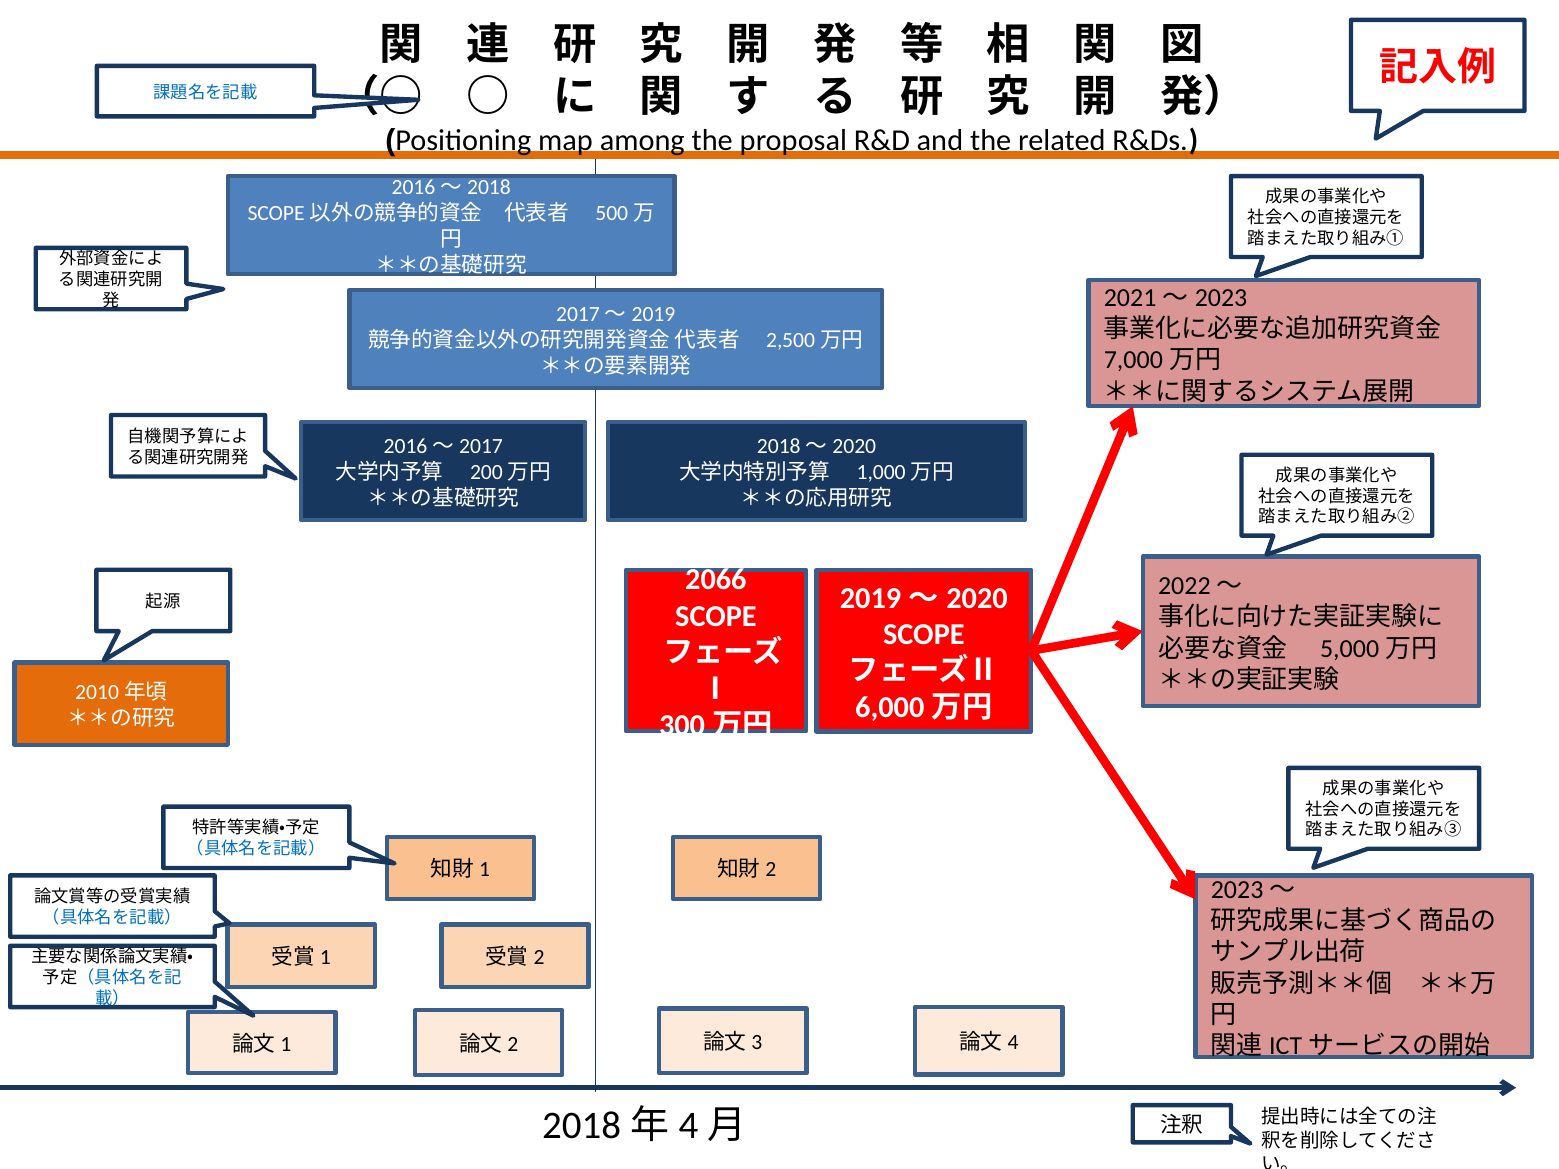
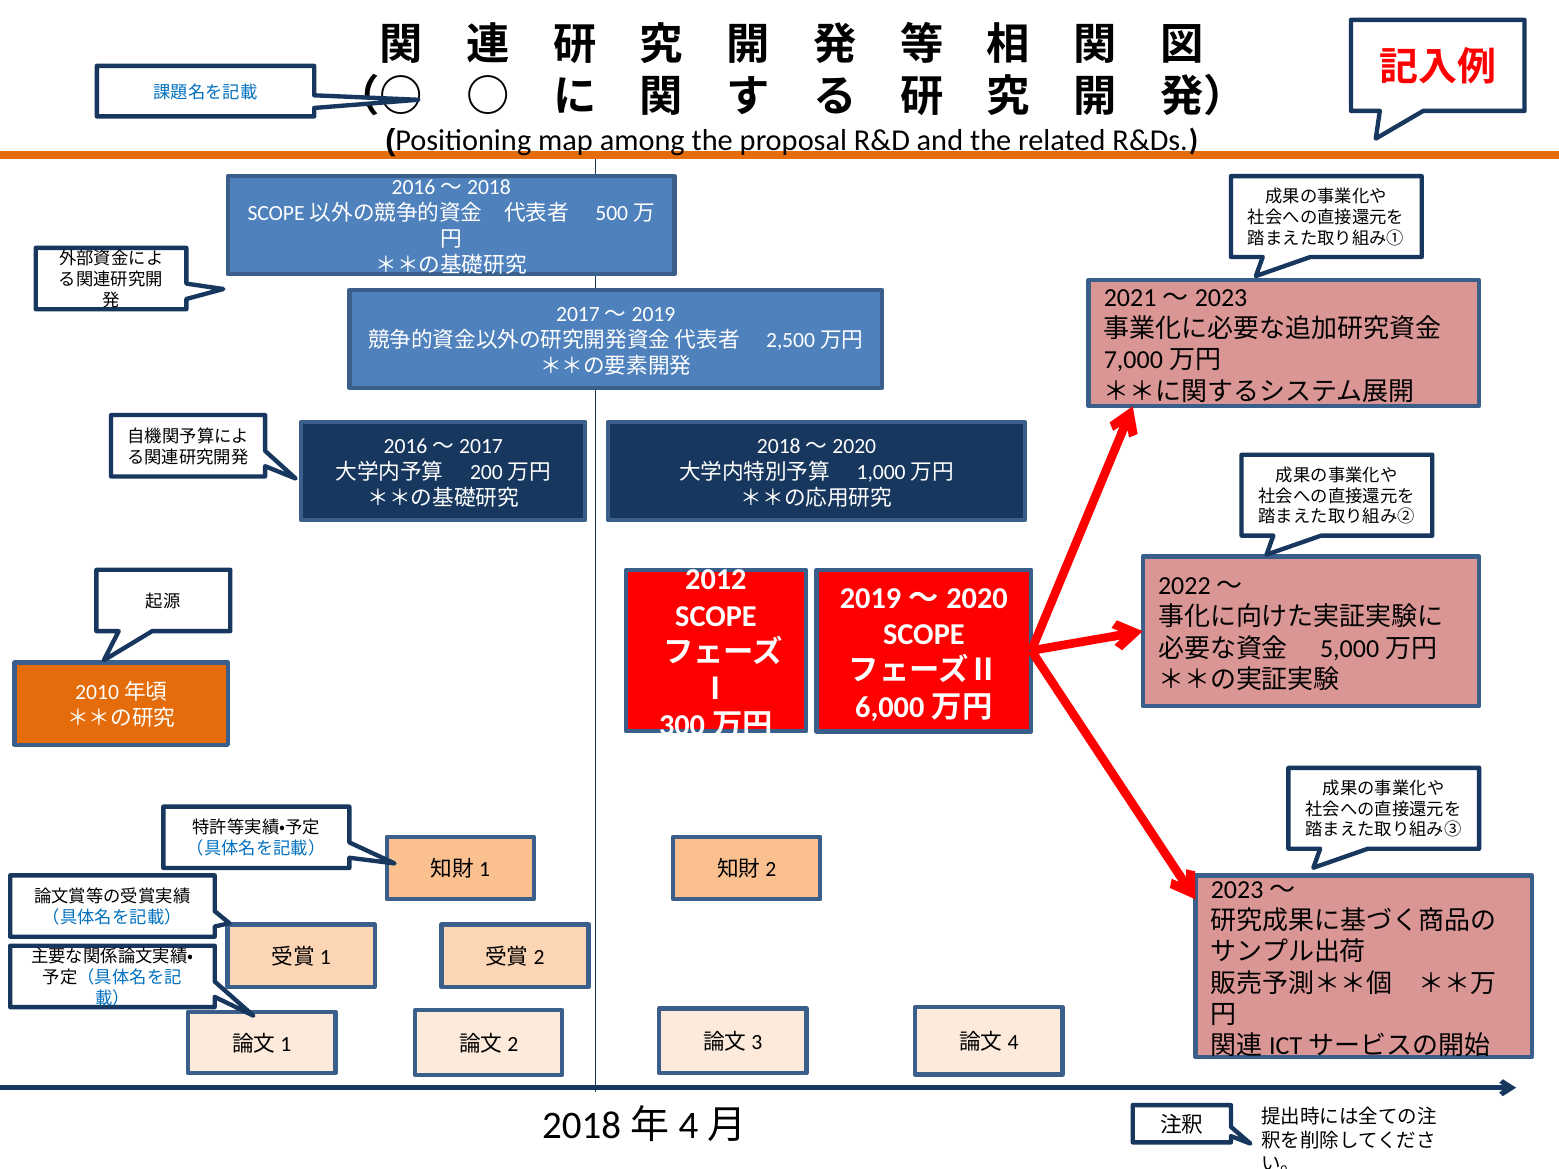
2066: 2066 -> 2012 (716, 580)
